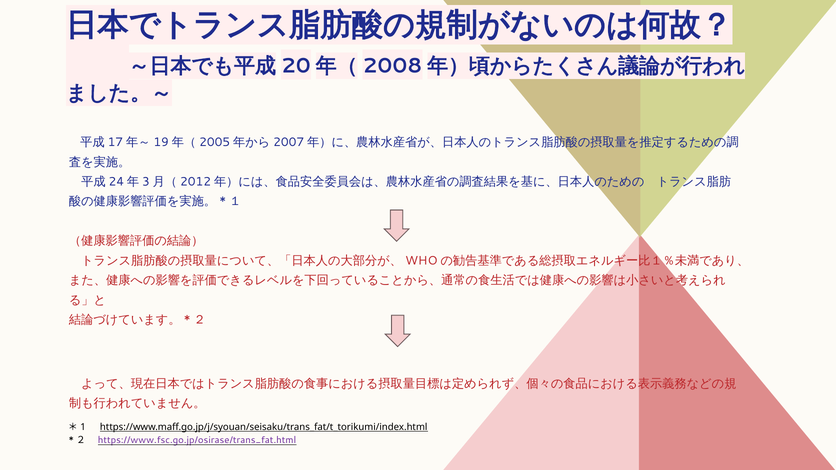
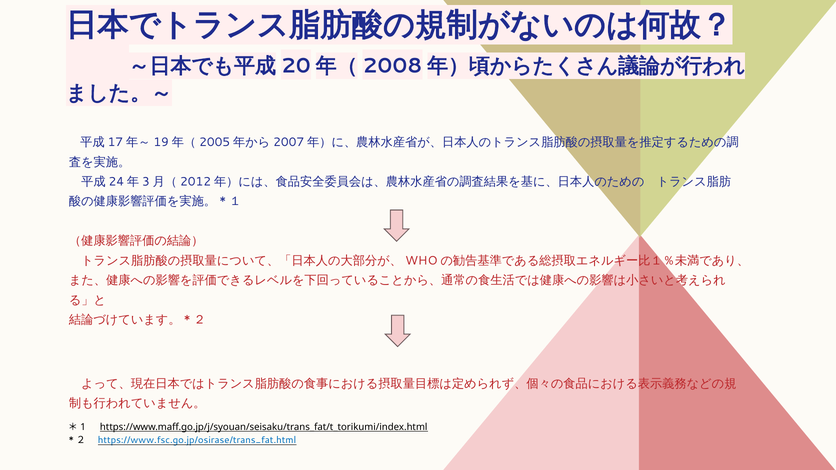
https://www.fsc.go.jp/osirase/trans_fat.html colour: purple -> blue (197, 440)
